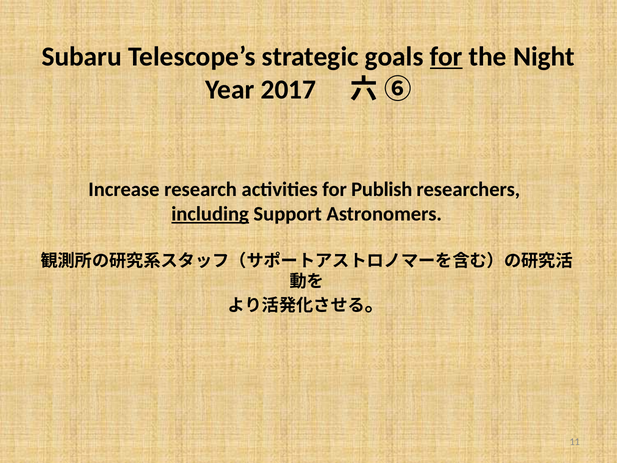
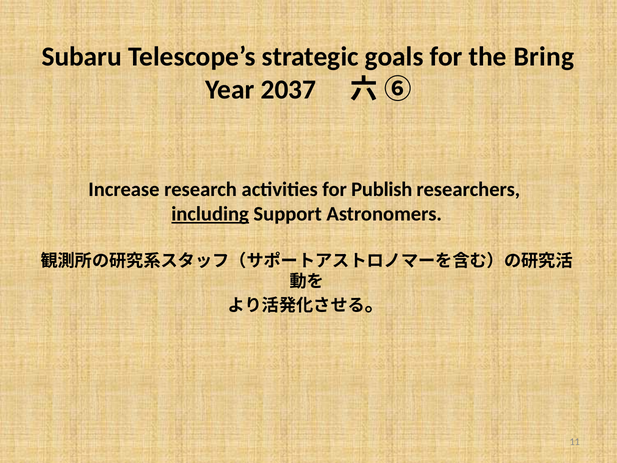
for underline: present -> none (446, 57)
Night: Night -> Bring (544, 57)
2017: 2017 -> 2037 (288, 89)
